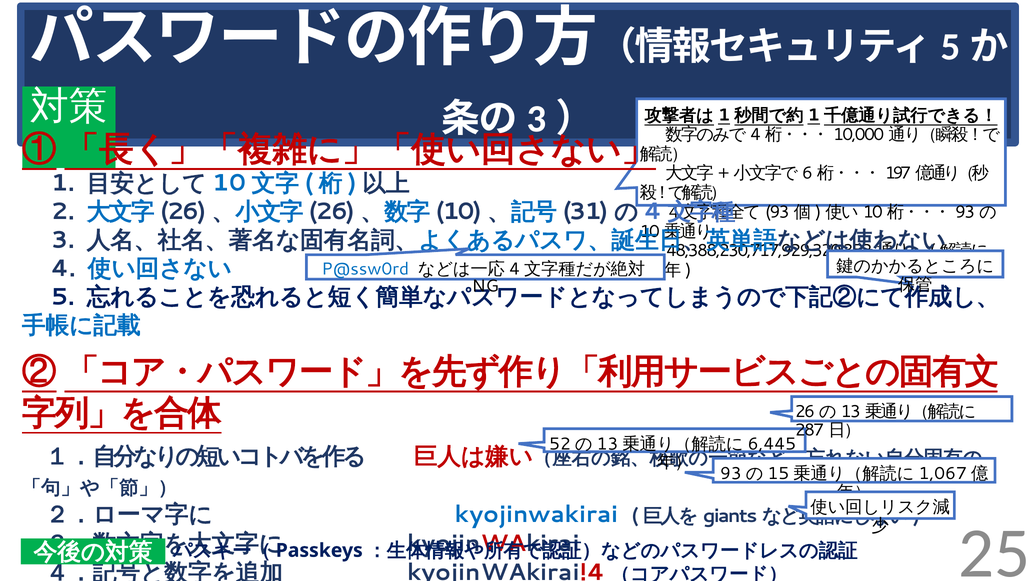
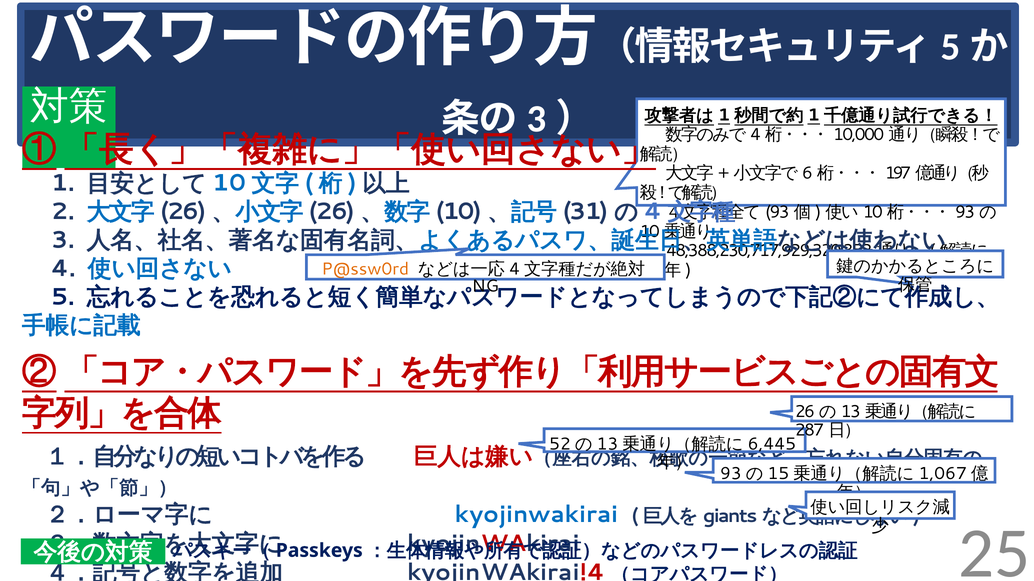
P@ssw0rd colour: blue -> orange (365, 269)
